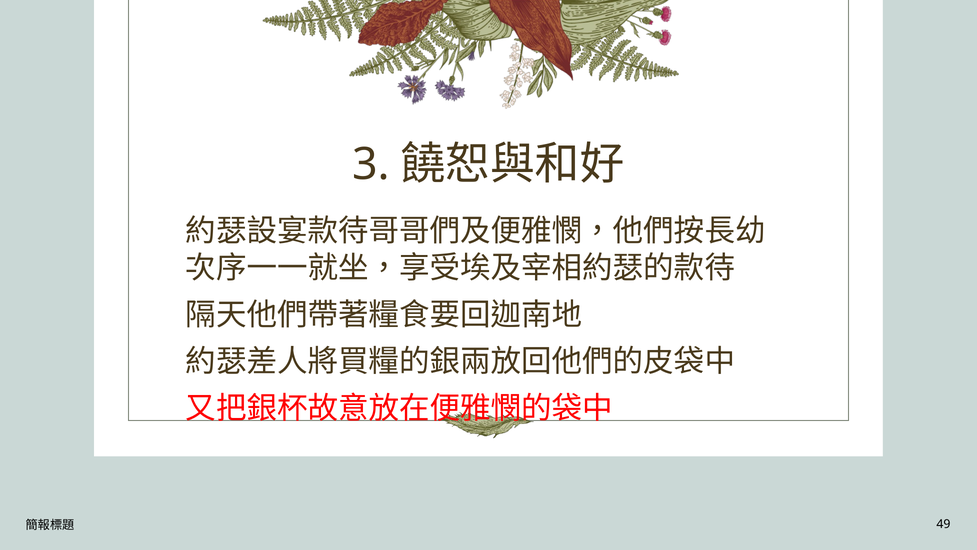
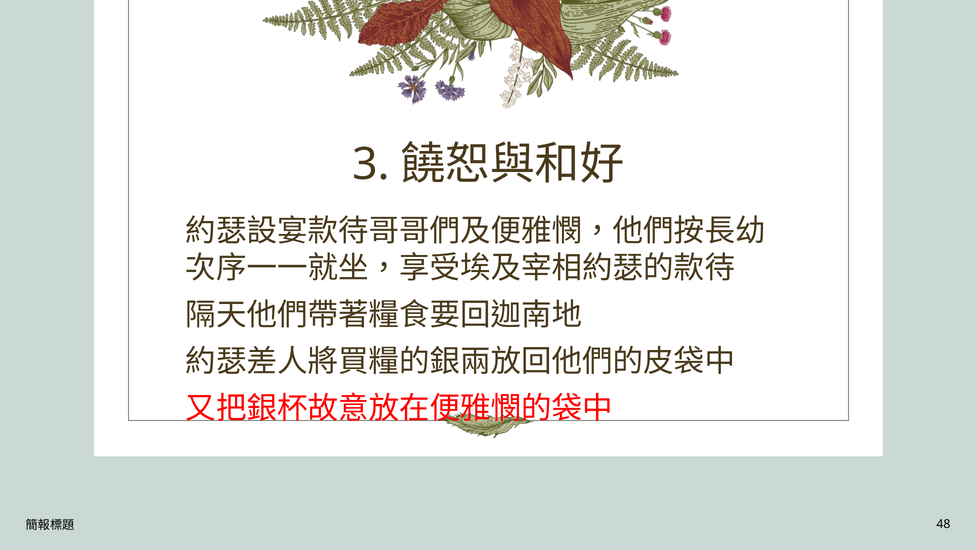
49: 49 -> 48 (943, 524)
